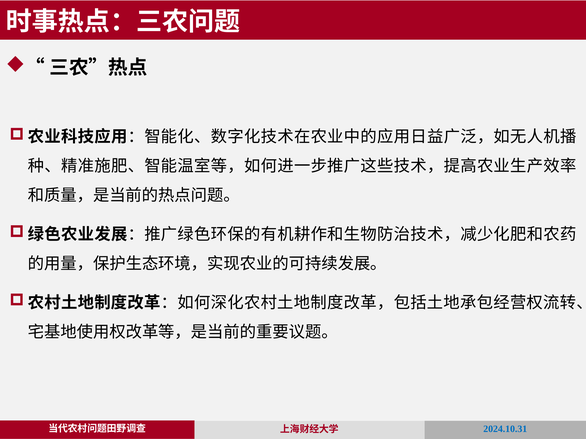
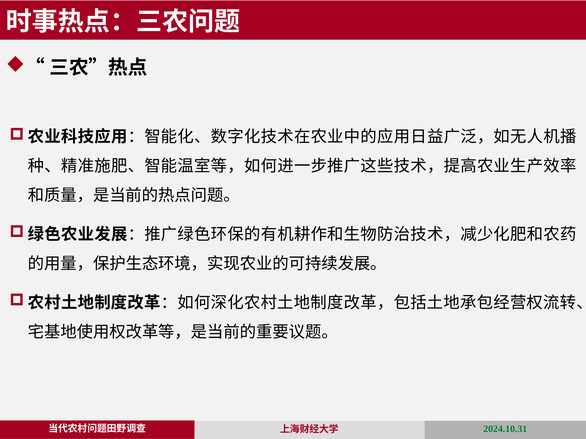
2024.10.31 colour: blue -> green (505, 430)
